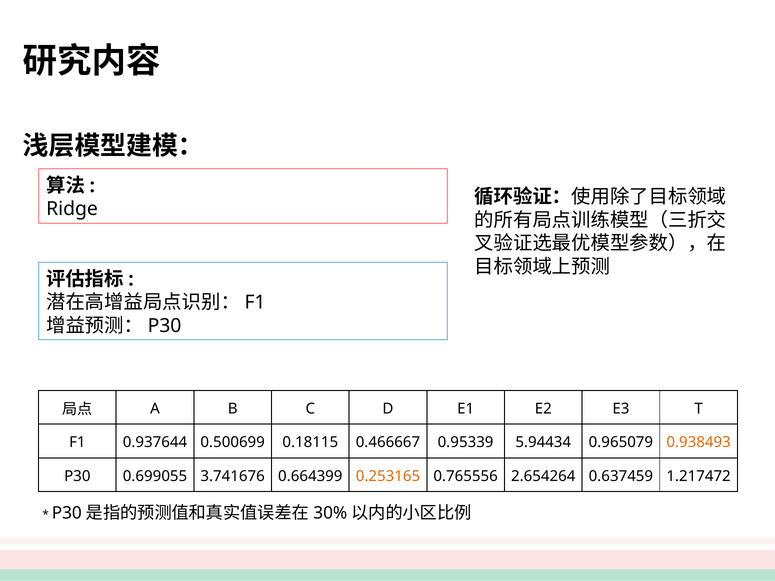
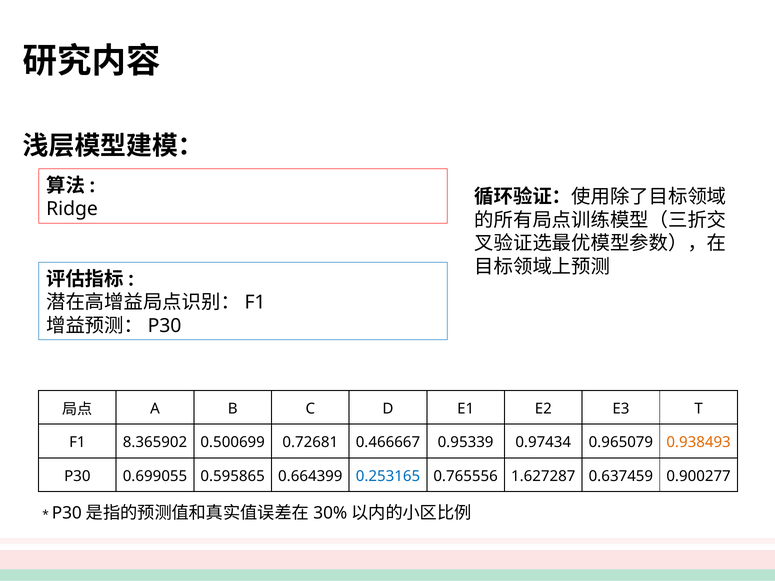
0.937644: 0.937644 -> 8.365902 (155, 443)
0.18115: 0.18115 -> 0.72681 (310, 443)
5.94434: 5.94434 -> 0.97434 (543, 443)
3.741676: 3.741676 -> 0.595865 (233, 476)
0.253165 colour: orange -> blue (388, 476)
2.654264: 2.654264 -> 1.627287 (543, 476)
1.217472: 1.217472 -> 0.900277 (699, 476)
